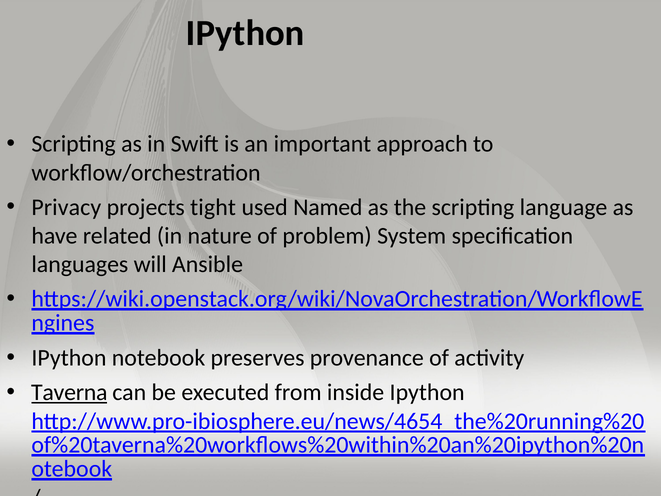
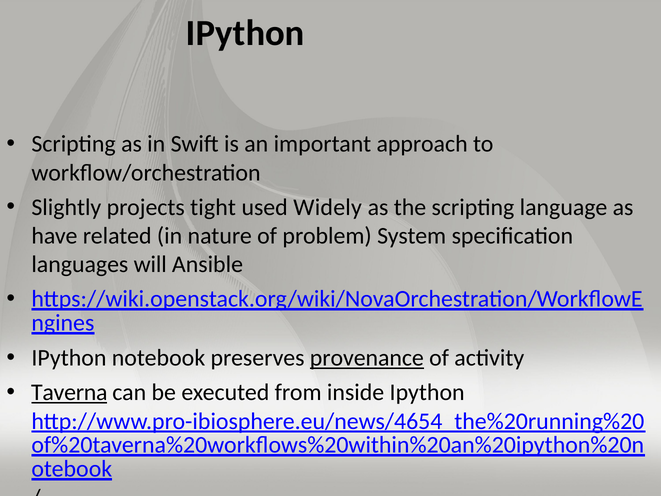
Privacy: Privacy -> Slightly (66, 207)
Named: Named -> Widely (328, 207)
provenance underline: none -> present (367, 358)
